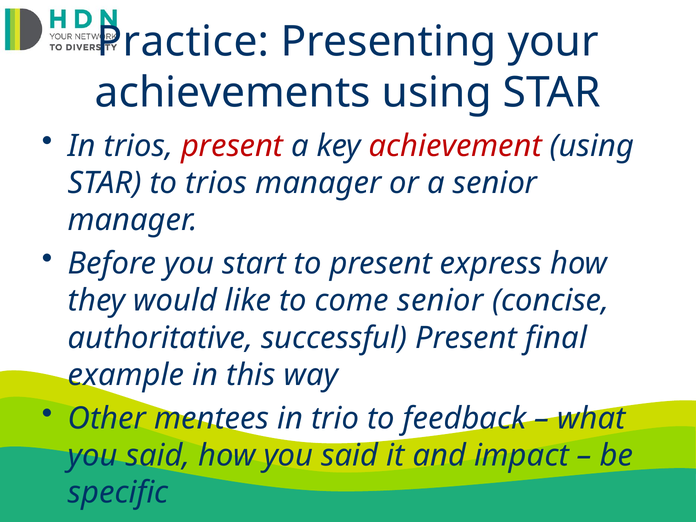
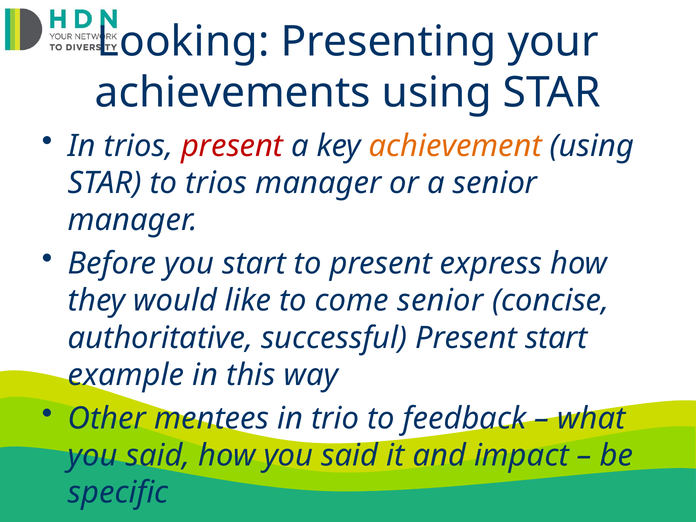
Practice: Practice -> Looking (183, 42)
achievement colour: red -> orange (455, 146)
Present final: final -> start (556, 338)
